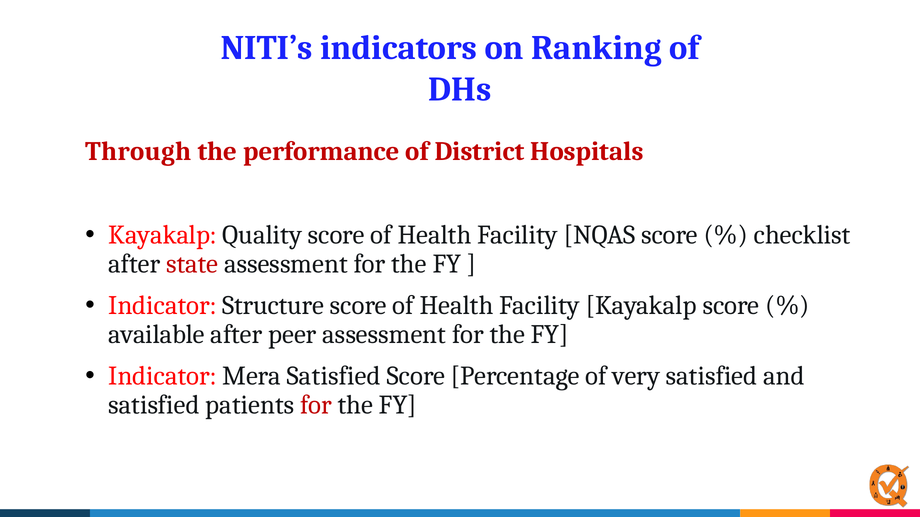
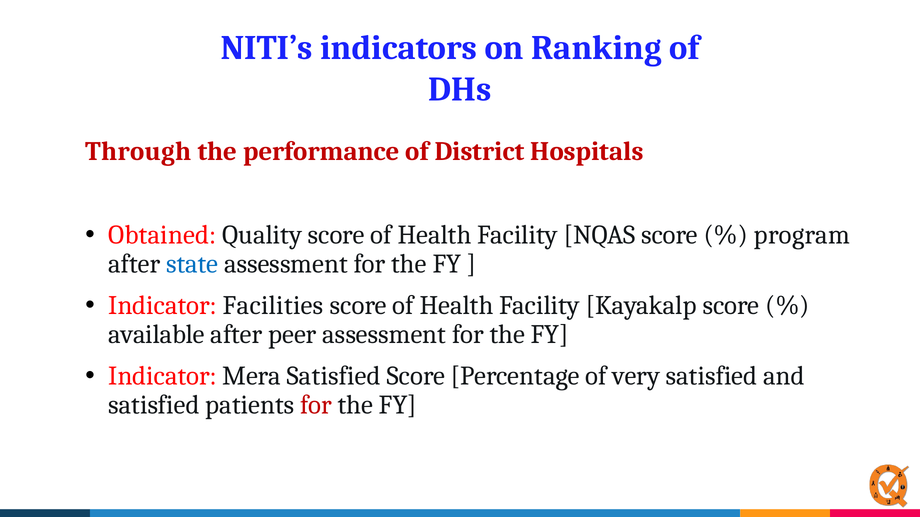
Kayakalp: Kayakalp -> Obtained (162, 235)
checklist: checklist -> program (802, 235)
state colour: red -> blue (192, 264)
Structure: Structure -> Facilities (273, 306)
